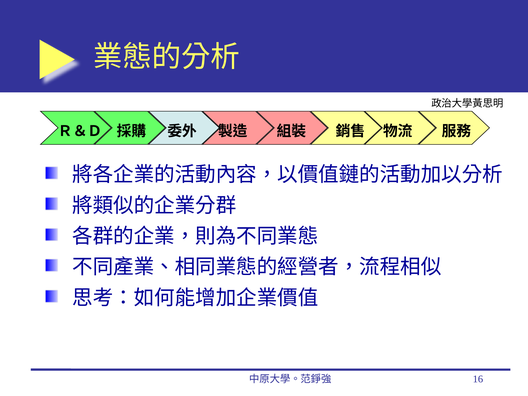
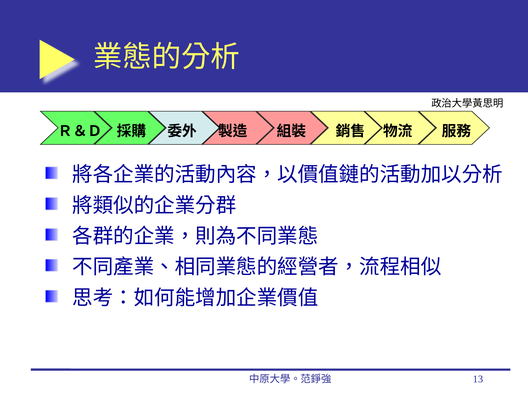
16: 16 -> 13 (478, 379)
